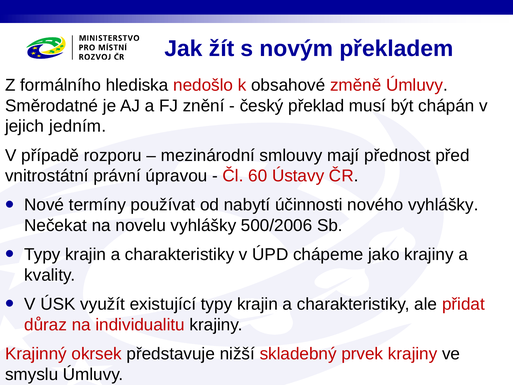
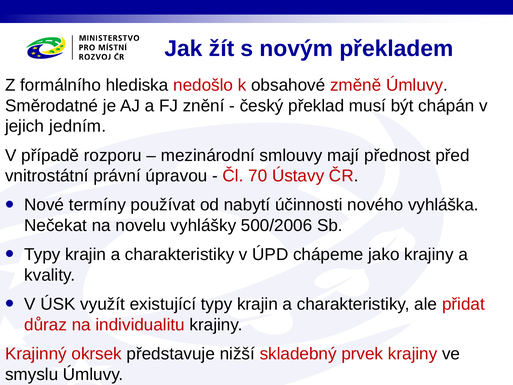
60: 60 -> 70 (258, 176)
nového vyhlášky: vyhlášky -> vyhláška (443, 205)
